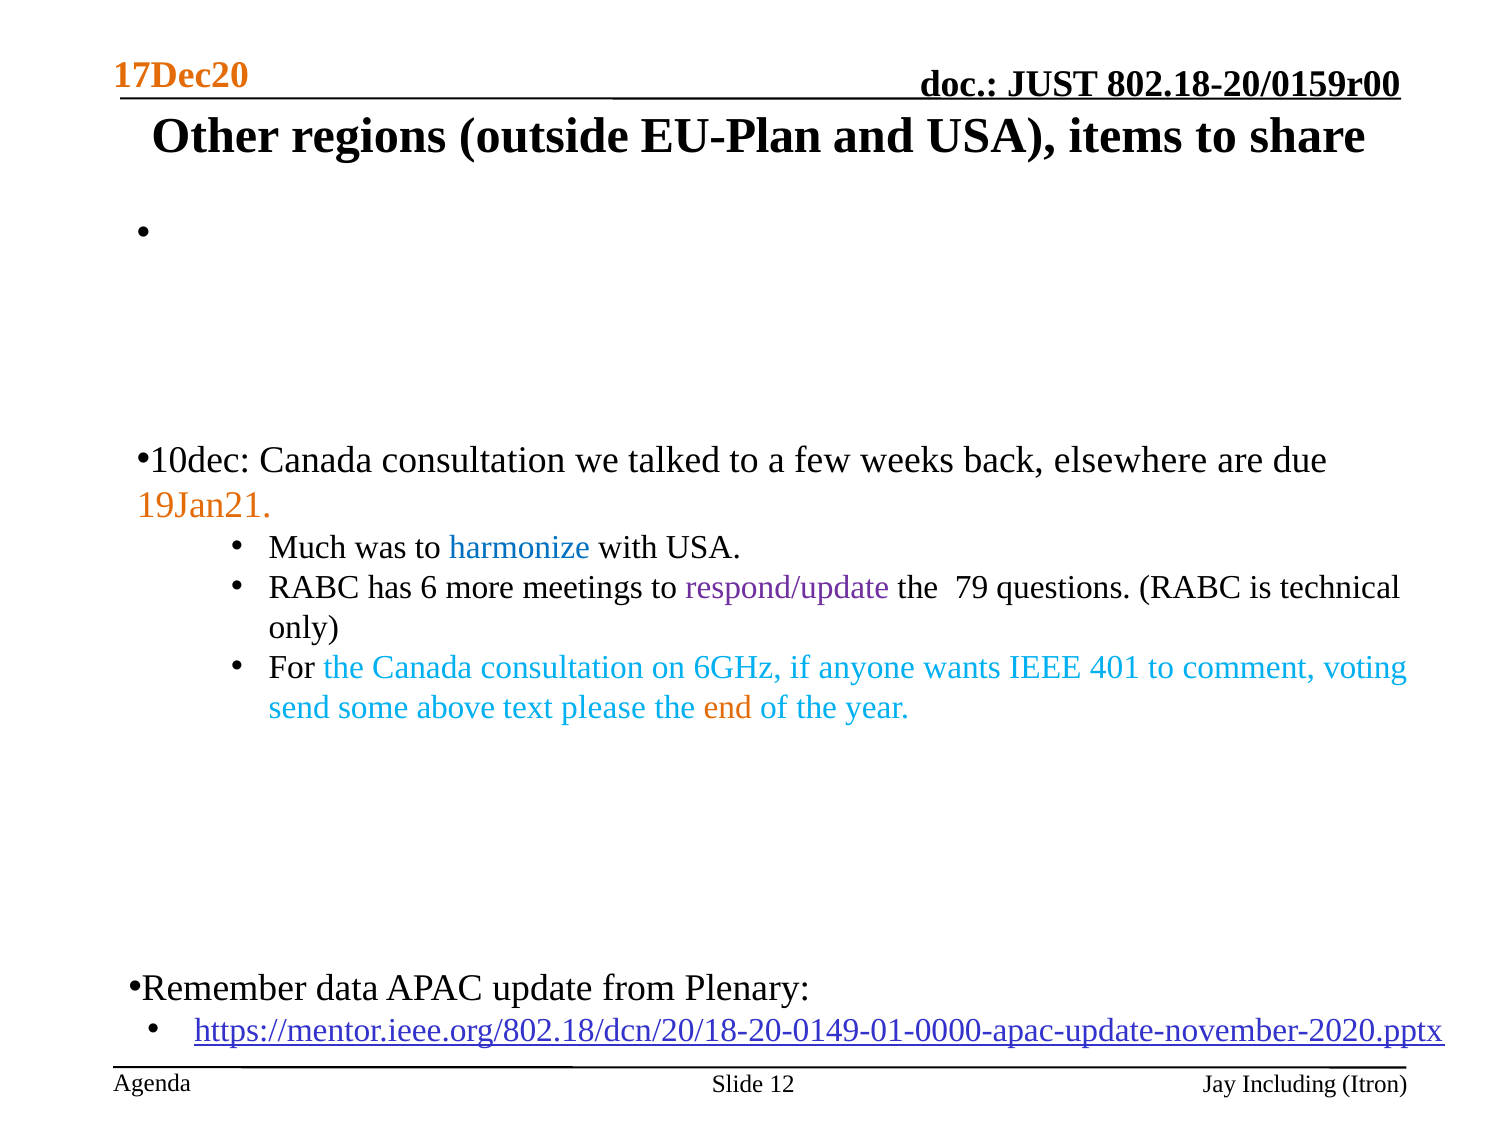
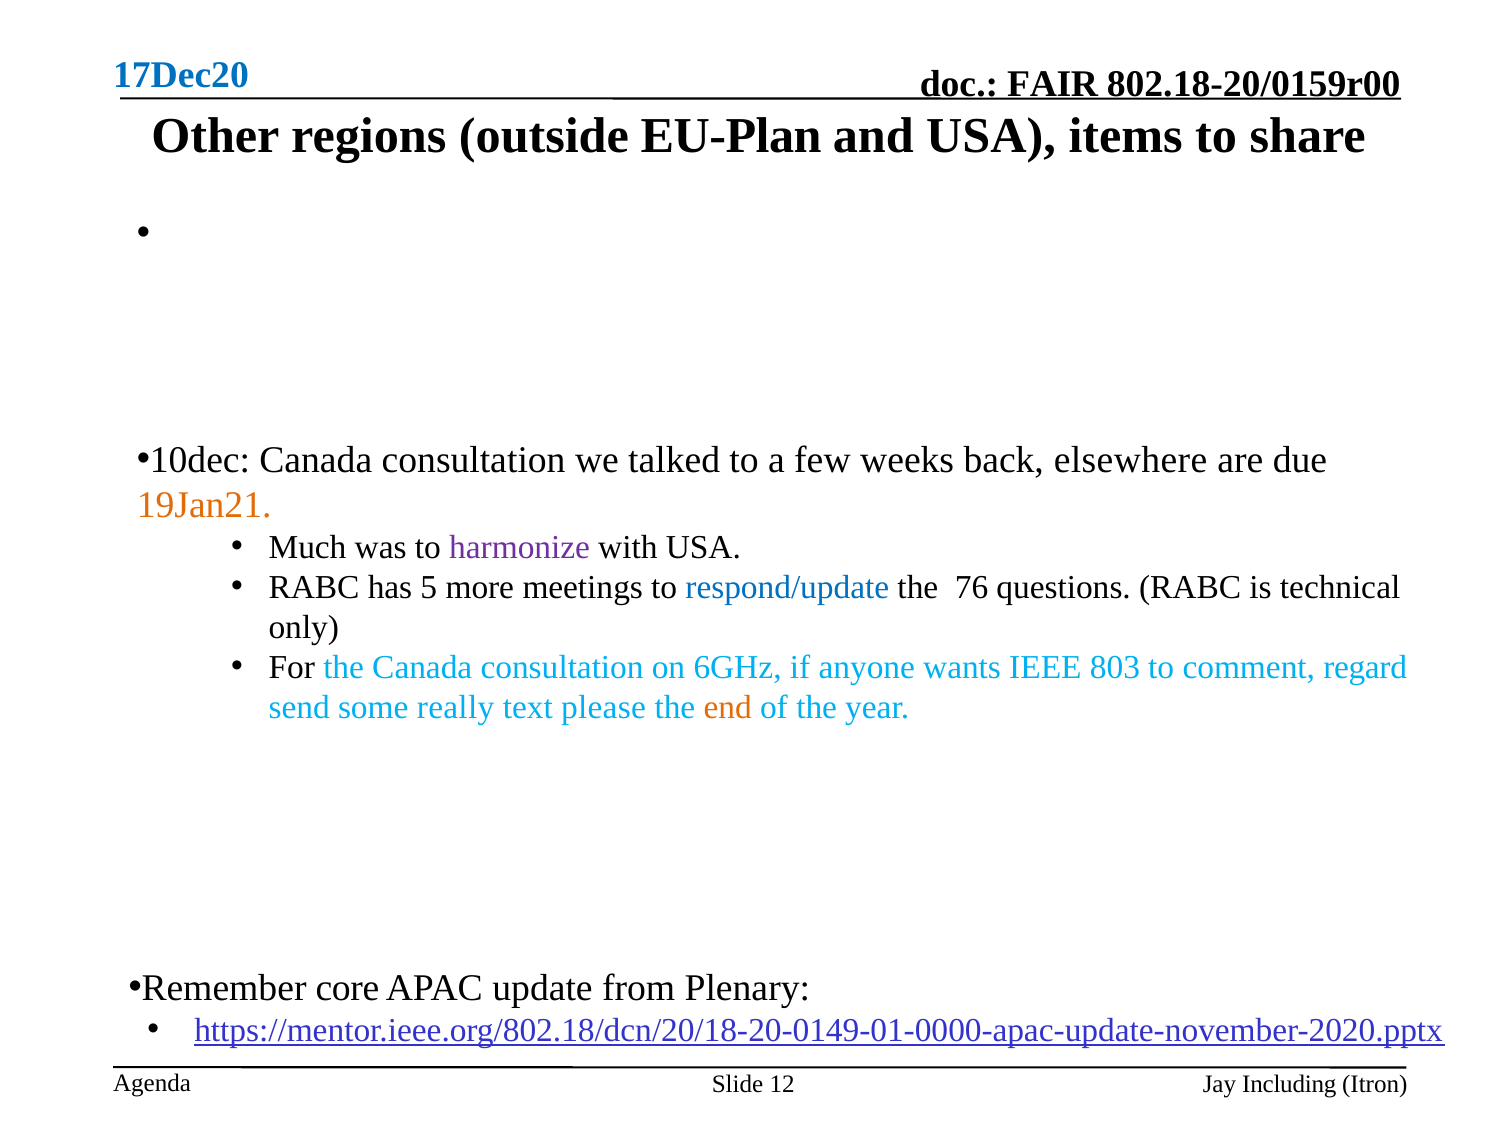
17Dec20 colour: orange -> blue (181, 75)
JUST: JUST -> FAIR (1053, 84)
harmonize colour: blue -> purple (520, 547)
6: 6 -> 5 (429, 588)
respond/update colour: purple -> blue (787, 588)
79: 79 -> 76 (972, 588)
401: 401 -> 803 (1115, 668)
voting: voting -> regard (1365, 668)
above: above -> really (456, 708)
data: data -> core (347, 988)
